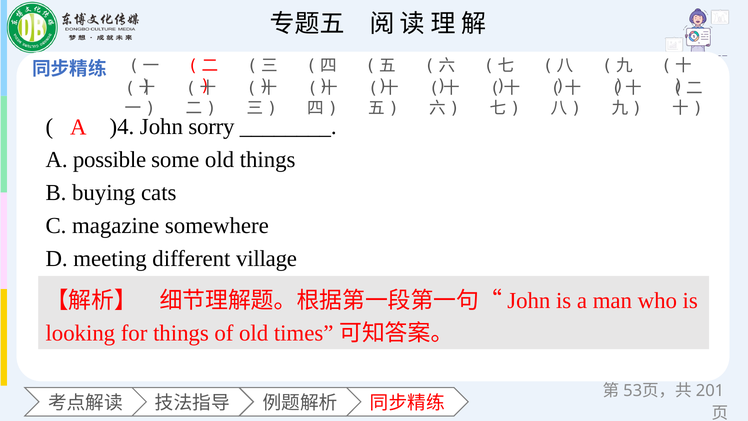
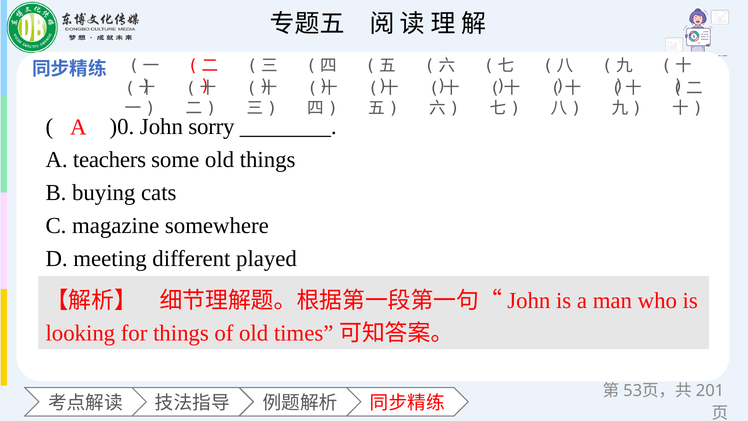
)4: )4 -> )0 (122, 127)
possible: possible -> teachers (110, 160)
village: village -> played (266, 258)
